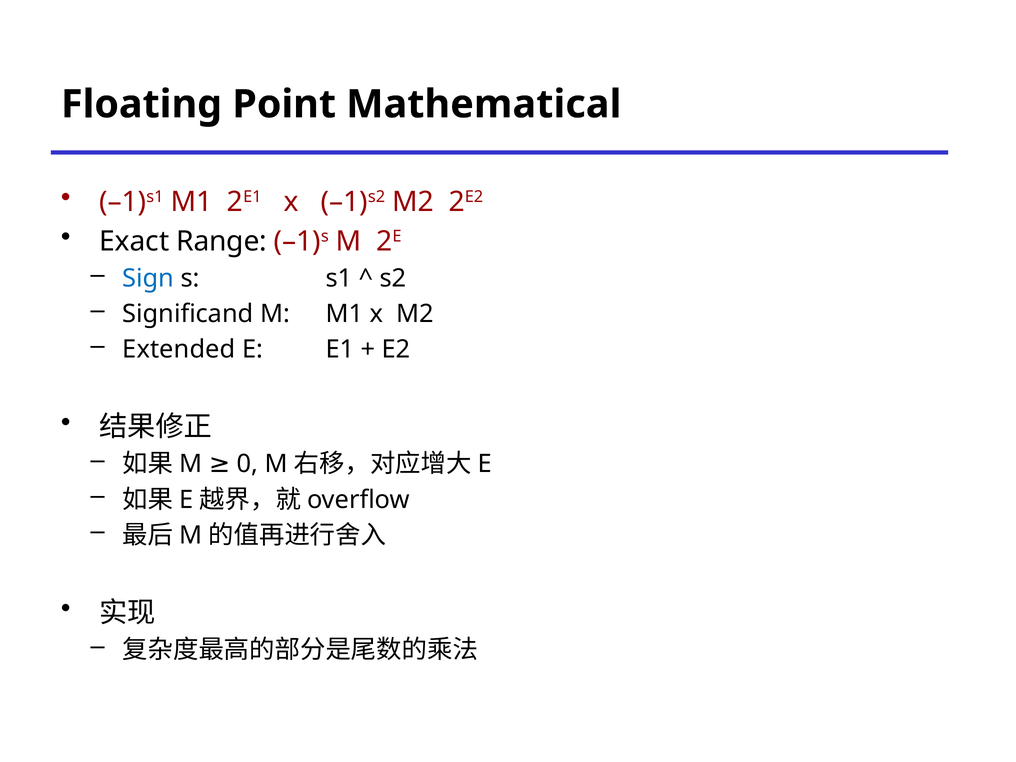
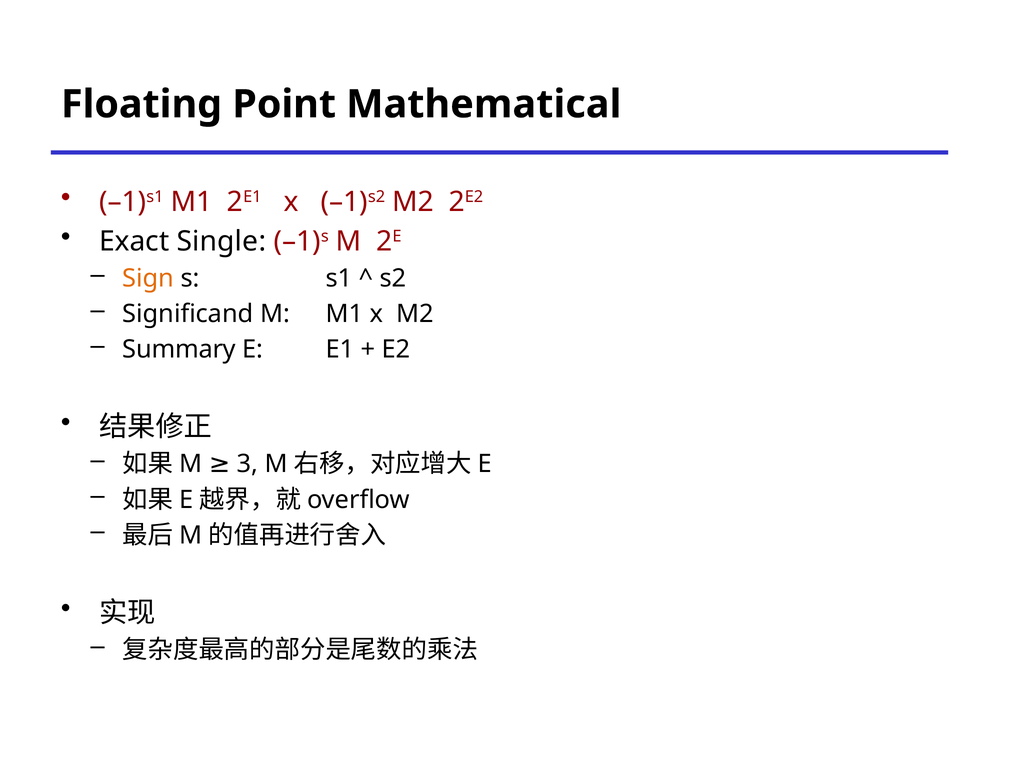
Range: Range -> Single (221, 241)
Sign colour: blue -> orange (148, 278)
Extended: Extended -> Summary (179, 349)
0: 0 -> 3 (247, 464)
